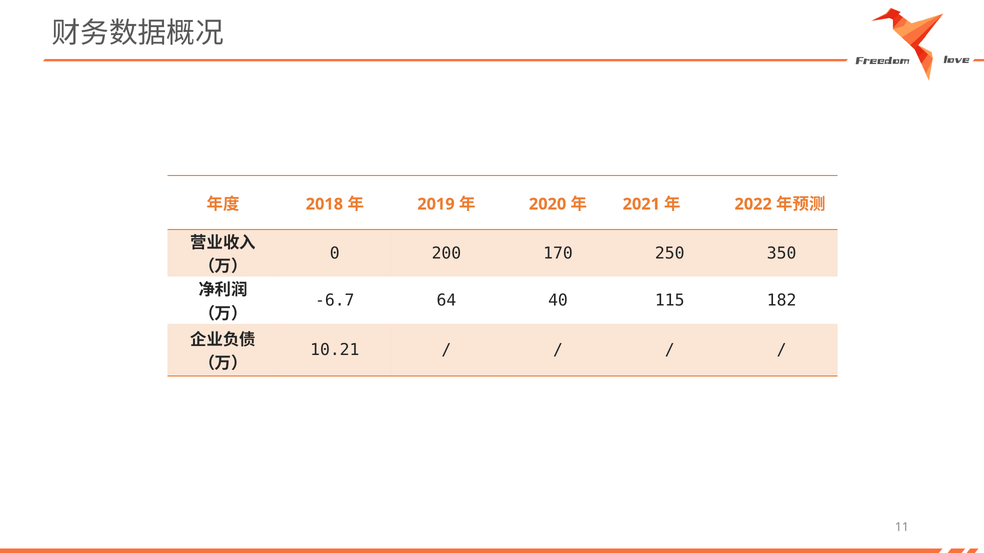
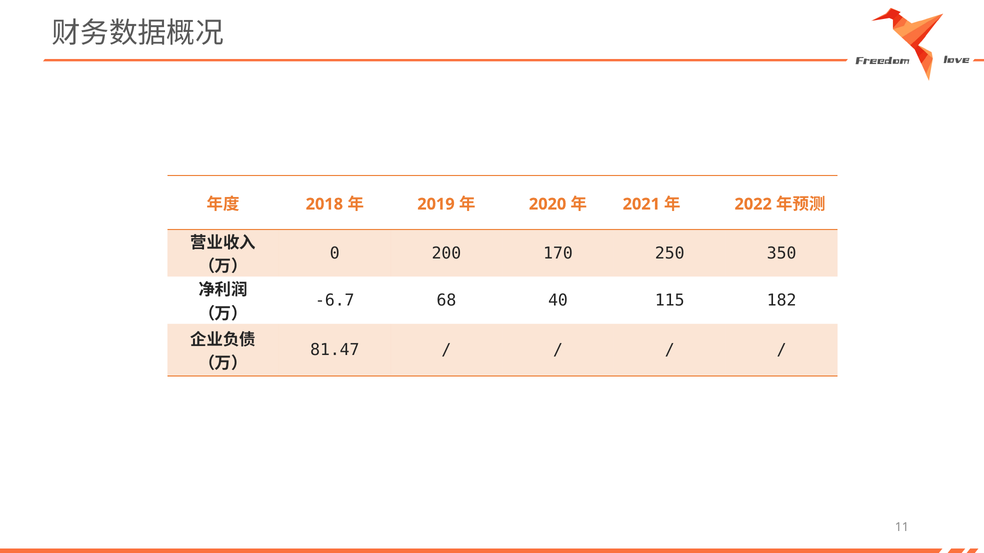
64: 64 -> 68 (446, 301)
10.21: 10.21 -> 81.47 (335, 350)
